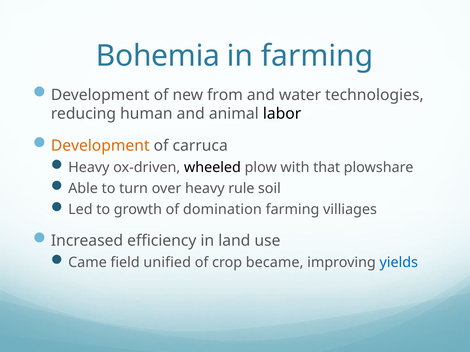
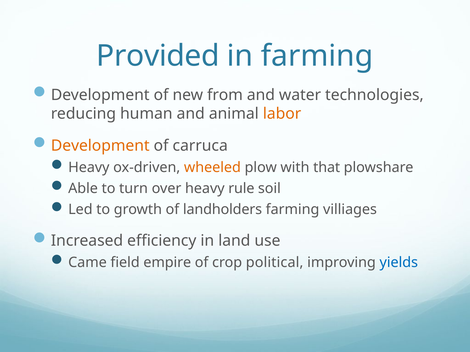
Bohemia: Bohemia -> Provided (158, 56)
labor colour: black -> orange (282, 114)
wheeled colour: black -> orange (212, 168)
domination: domination -> landholders (223, 210)
unified: unified -> empire (167, 263)
became: became -> political (275, 263)
